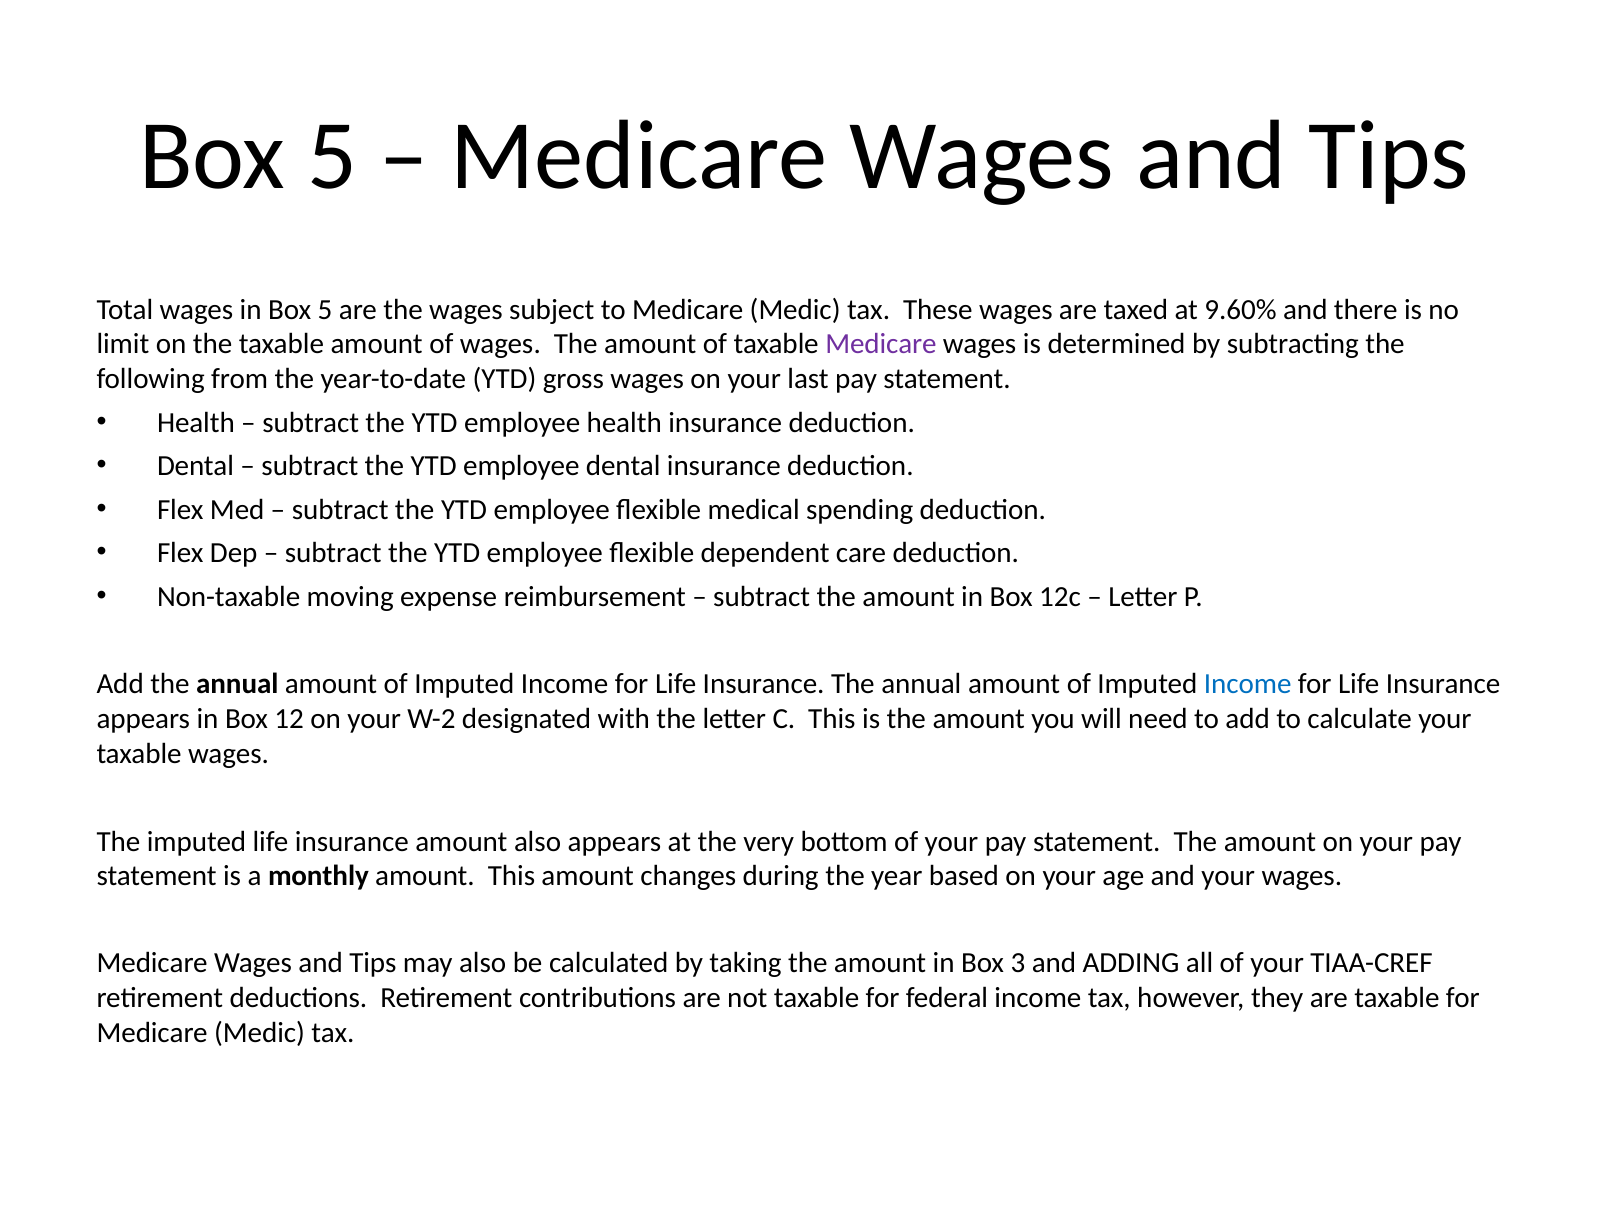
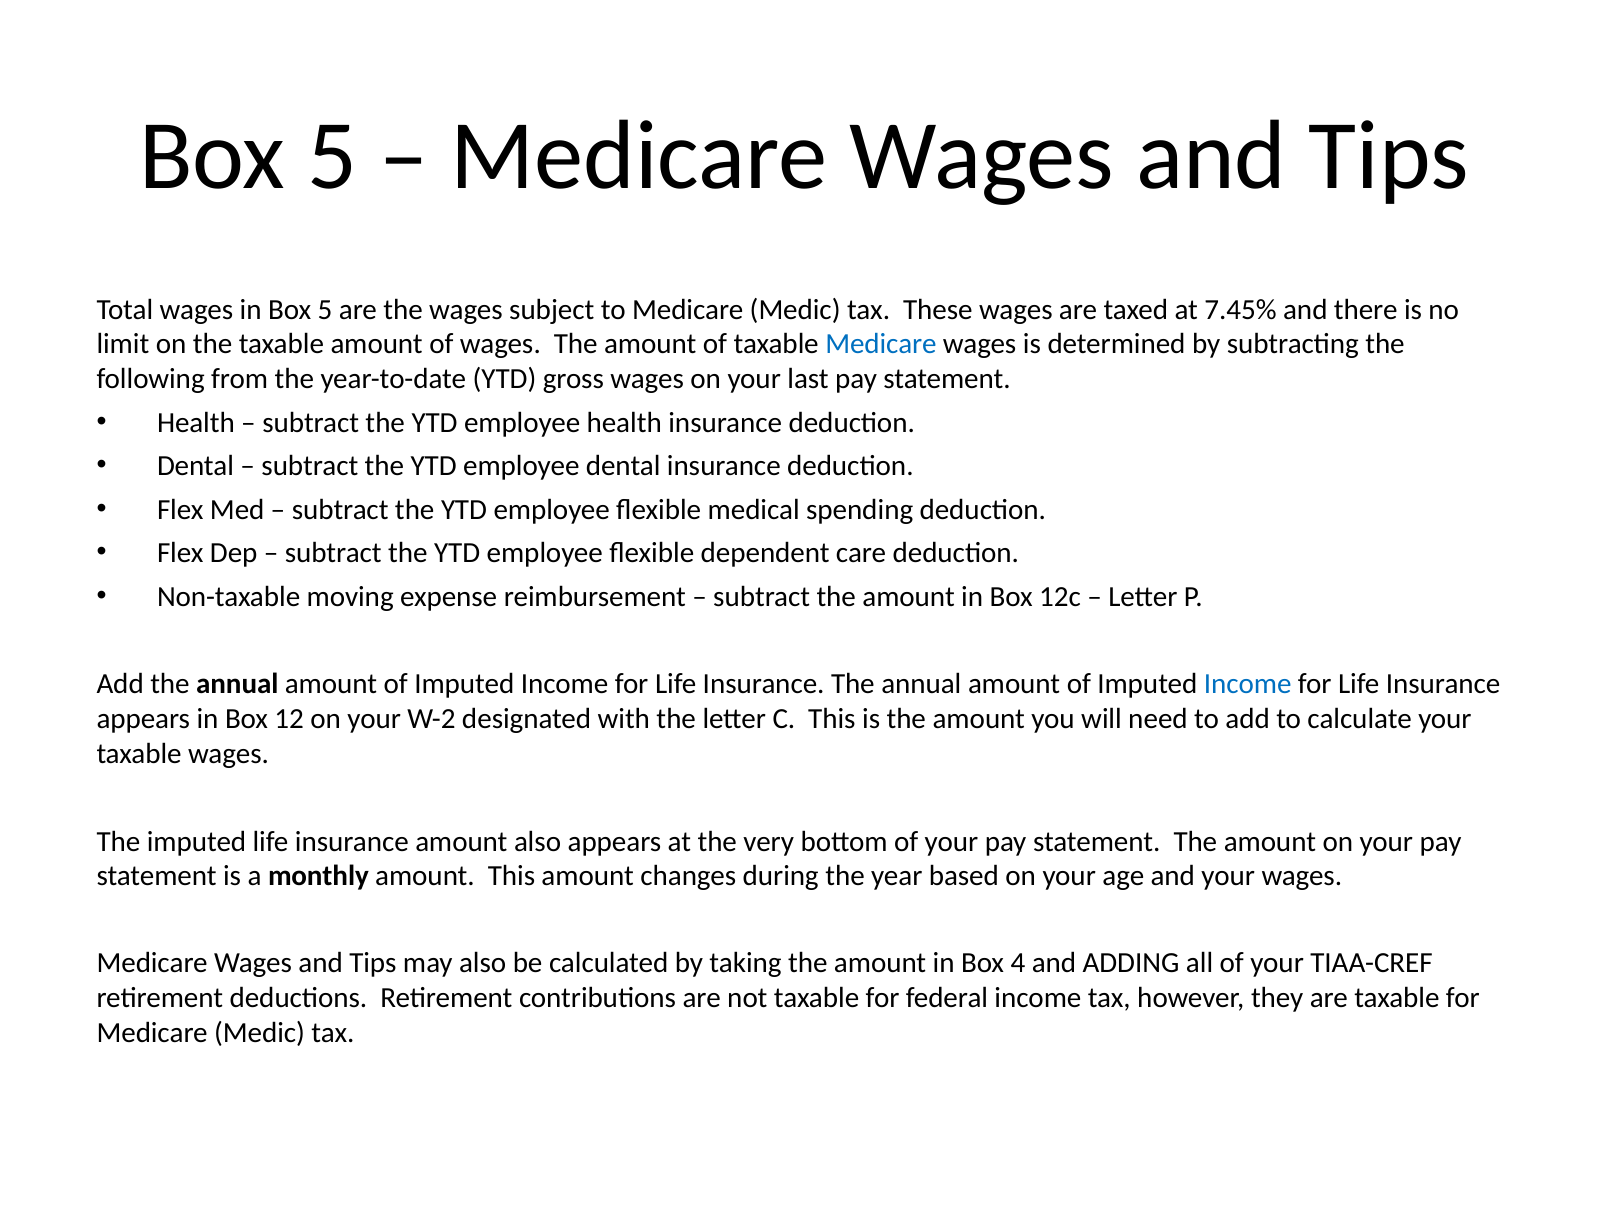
9.60%: 9.60% -> 7.45% (1241, 309)
Medicare colour: purple -> blue (881, 344)
3: 3 -> 4 (1018, 963)
